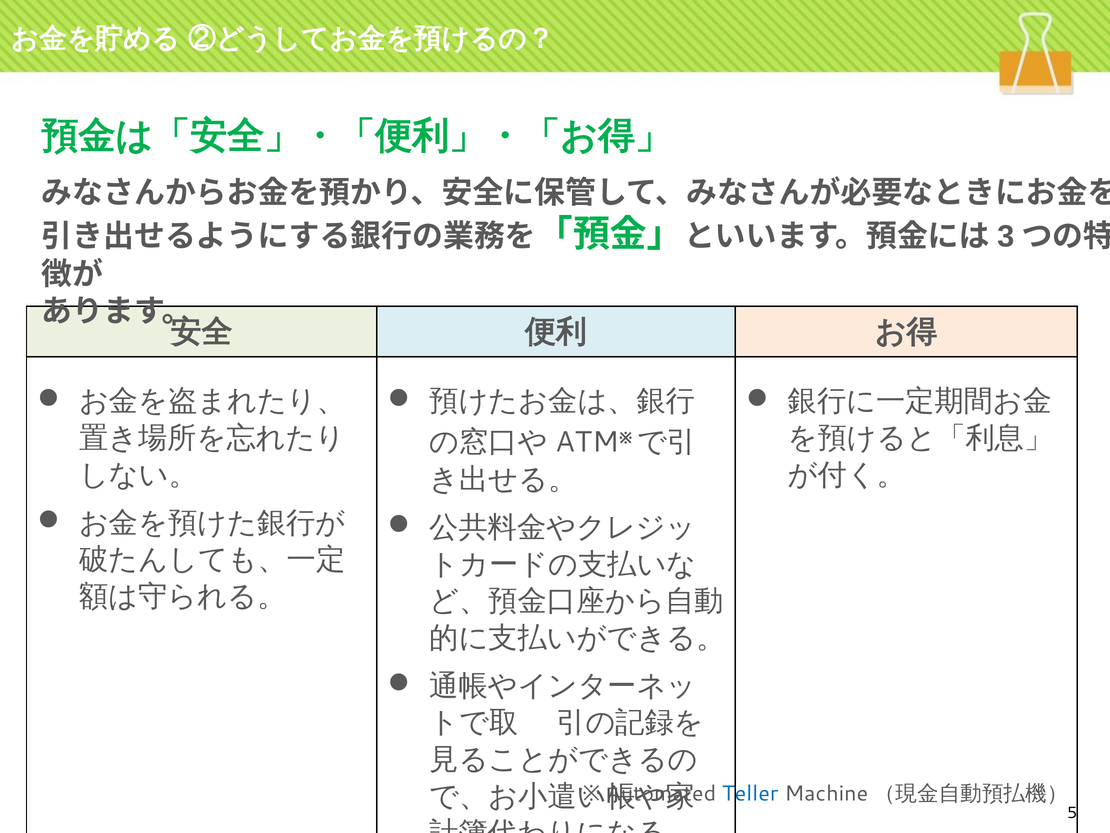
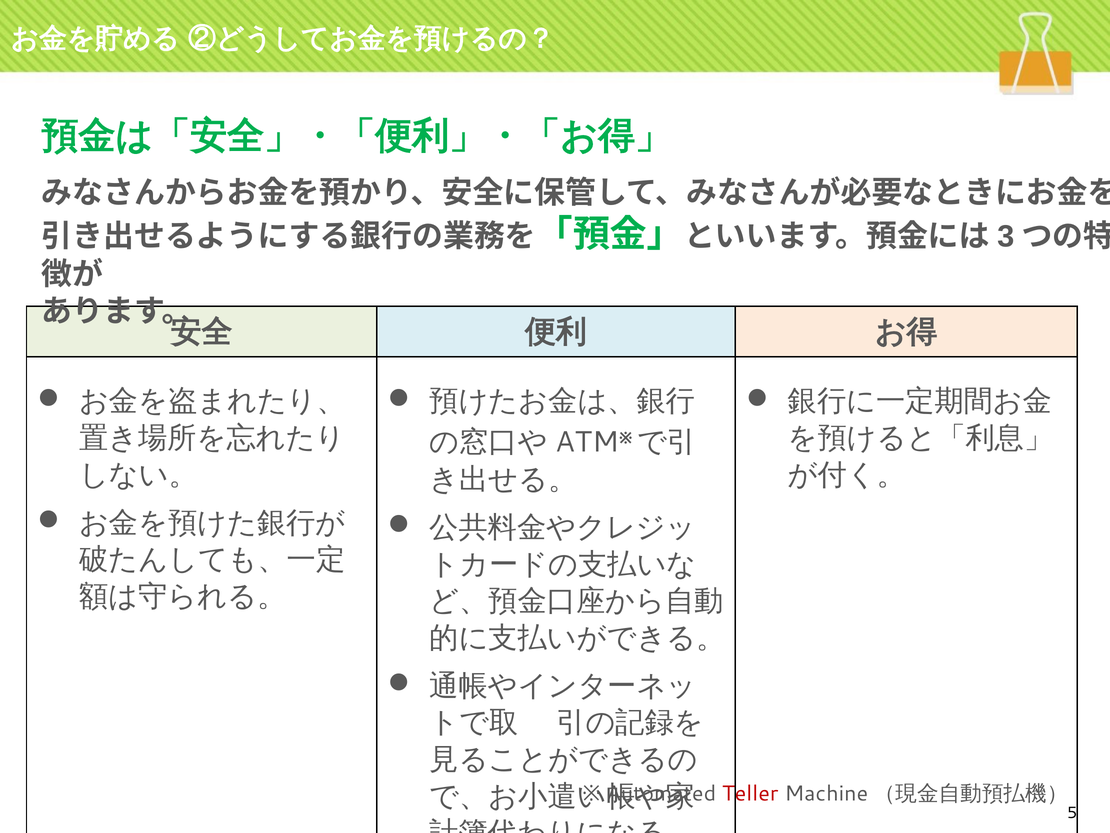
Teller colour: blue -> red (750, 793)
